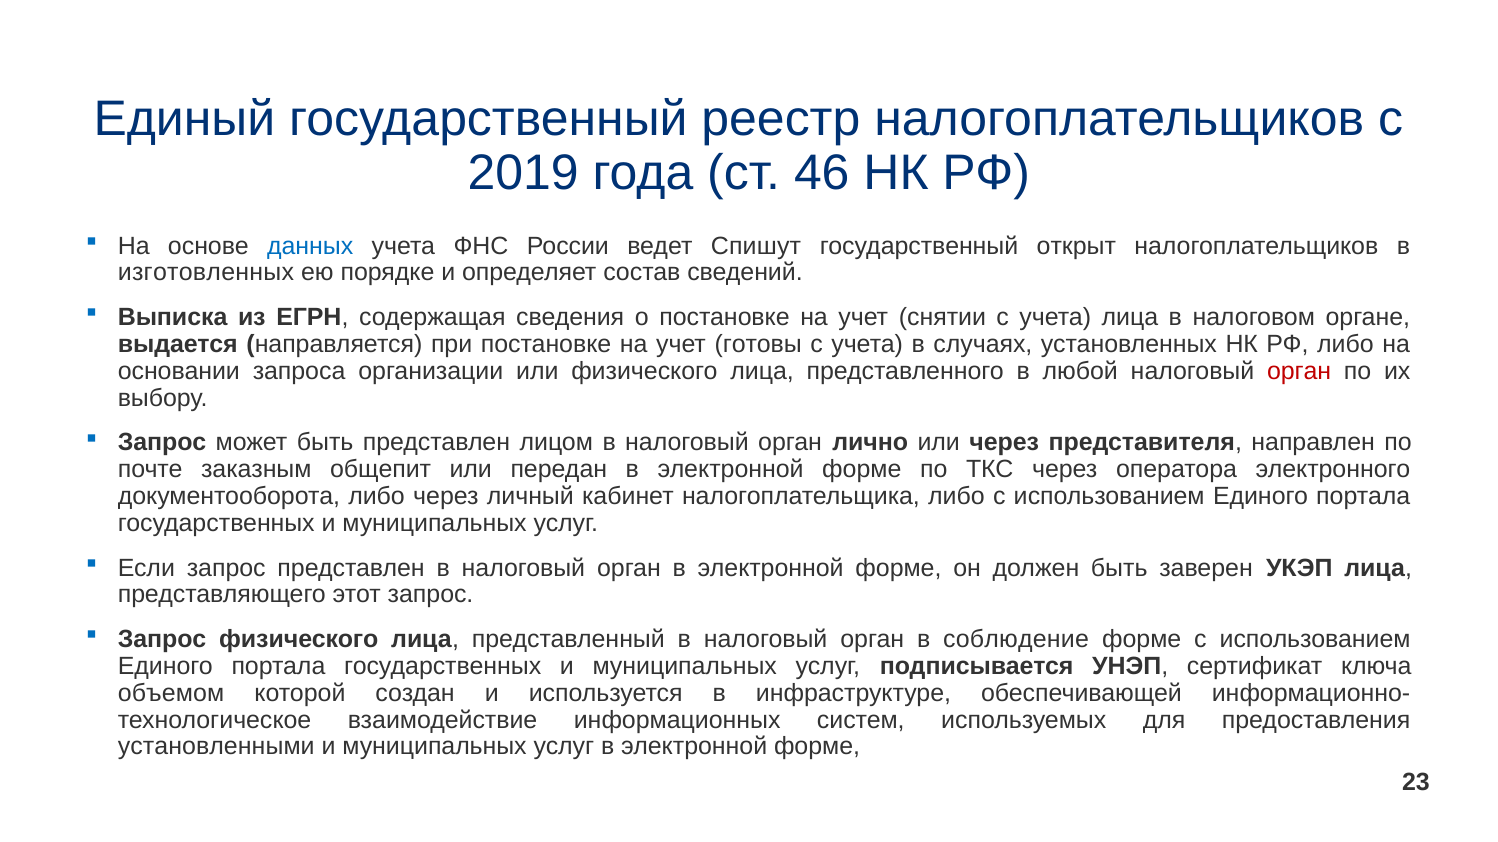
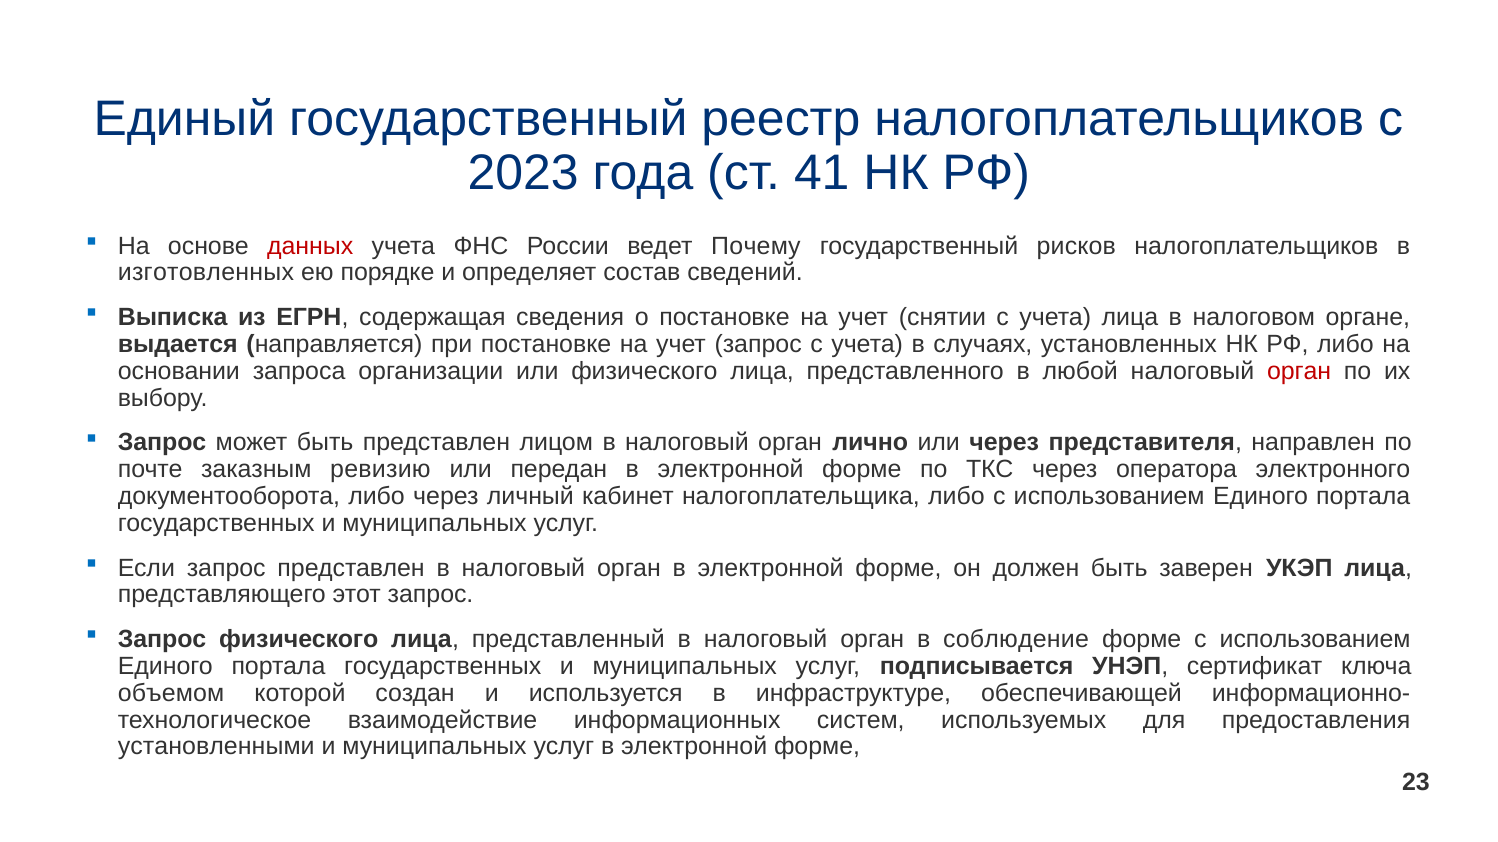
2019: 2019 -> 2023 (523, 173)
46: 46 -> 41 (822, 173)
данных colour: blue -> red (310, 246)
Спишут: Спишут -> Почему (756, 246)
открыт: открыт -> рисков (1076, 246)
учет готовы: готовы -> запрос (758, 344)
общепит: общепит -> ревизию (380, 470)
